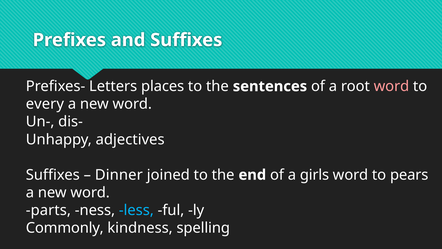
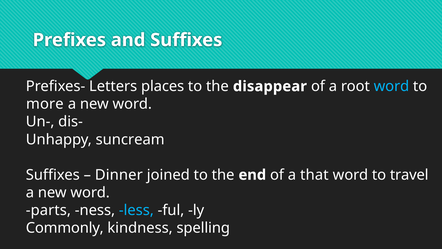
sentences: sentences -> disappear (270, 86)
word colour: pink -> light blue (391, 86)
every: every -> more (45, 104)
adjectives: adjectives -> suncream (130, 139)
girls: girls -> that (314, 175)
pears: pears -> travel (409, 175)
